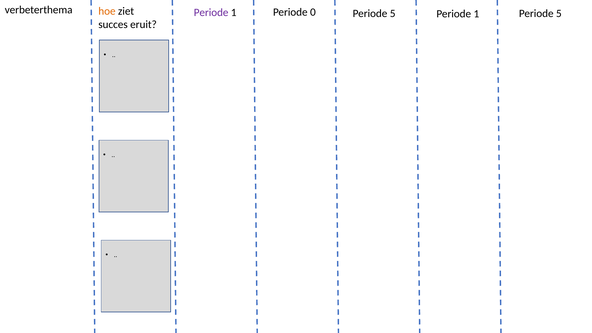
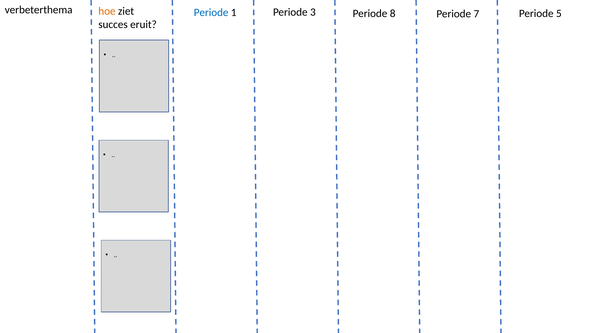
Periode colour: purple -> blue (211, 13)
0: 0 -> 3 (313, 12)
5: 5 -> 8 (393, 14)
1: 1 -> 7 (476, 14)
